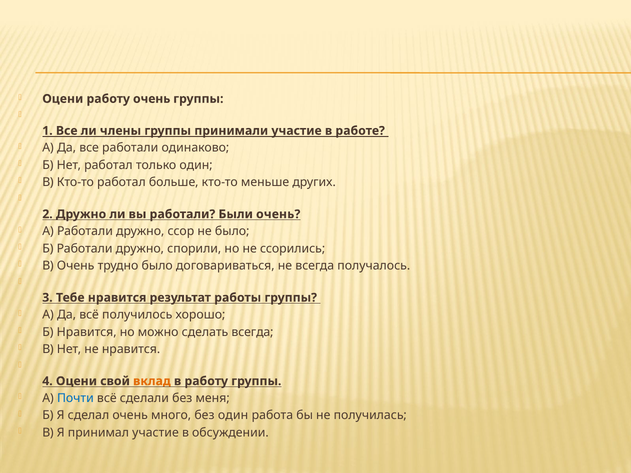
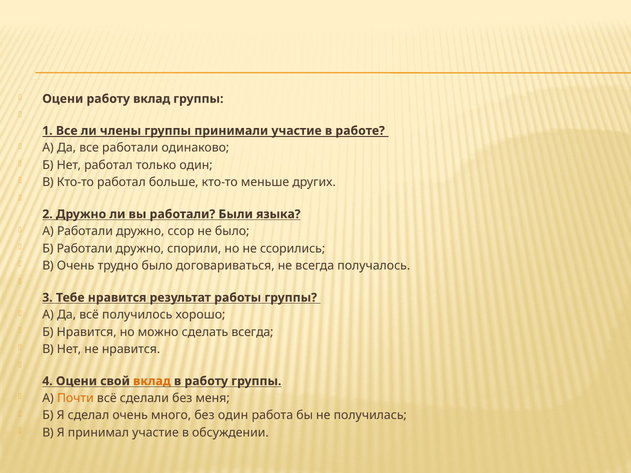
работу очень: очень -> вклад (152, 99)
Были очень: очень -> языка (278, 214)
Почти colour: blue -> orange (75, 398)
